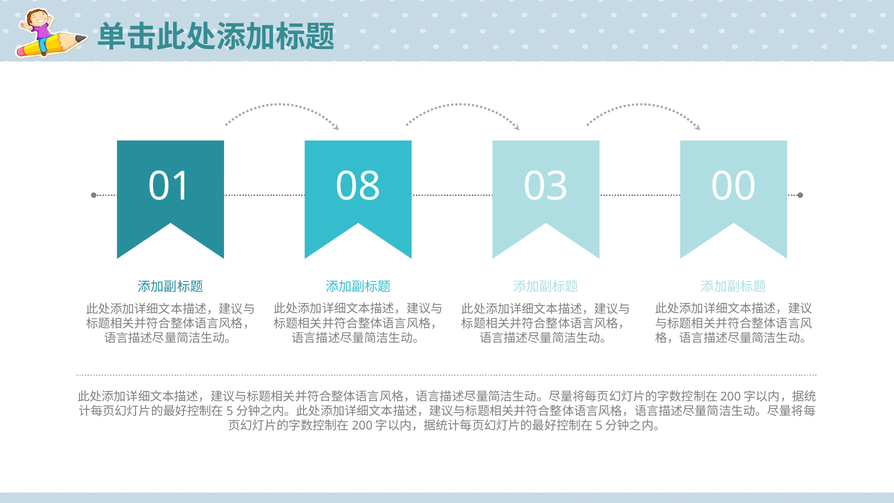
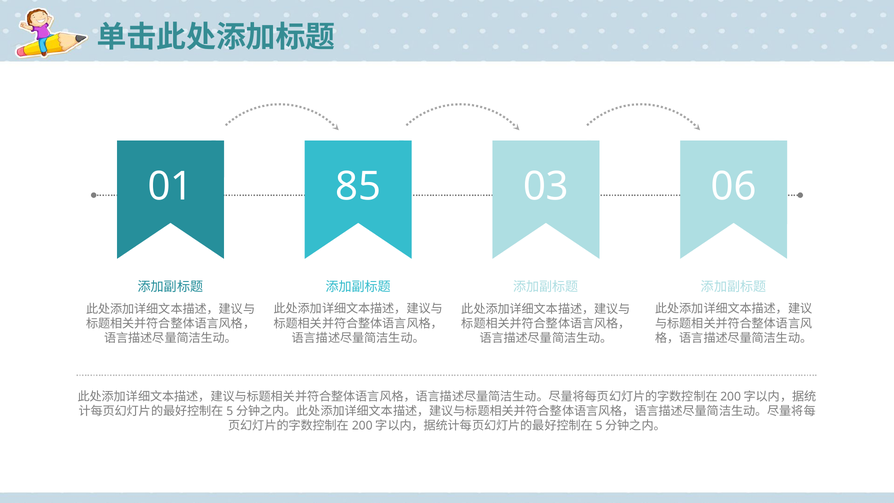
08: 08 -> 85 (358, 187)
00: 00 -> 06 (734, 187)
